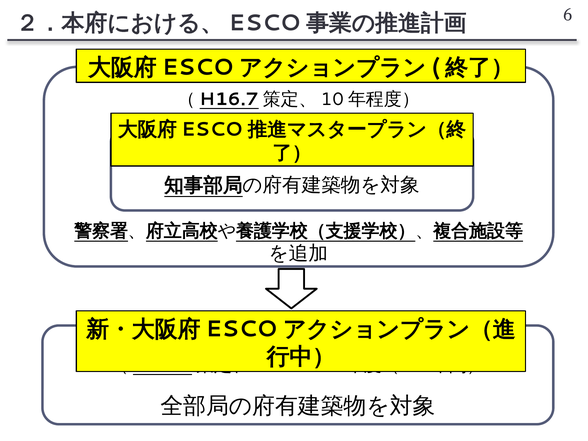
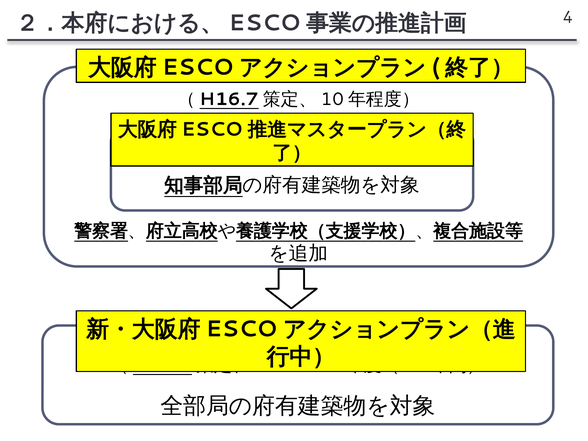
6: 6 -> 4 (568, 15)
